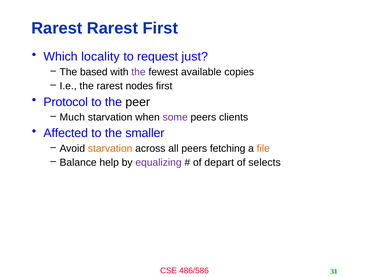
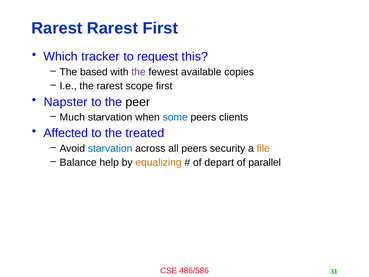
locality: locality -> tracker (100, 57)
just: just -> this (195, 57)
nodes: nodes -> scope (139, 86)
Protocol: Protocol -> Napster (66, 102)
some colour: purple -> blue (175, 117)
smaller: smaller -> treated (145, 133)
starvation colour: orange -> blue (110, 148)
fetching: fetching -> security (228, 148)
equalizing colour: purple -> orange (158, 162)
selects: selects -> parallel (265, 162)
